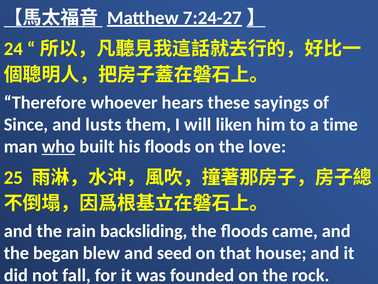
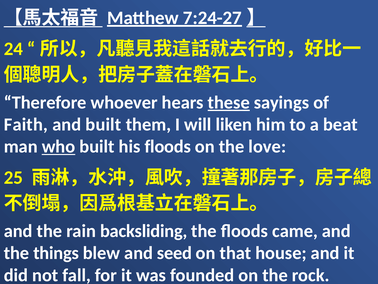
these underline: none -> present (229, 102)
Since: Since -> Faith (26, 124)
and lusts: lusts -> built (103, 124)
time: time -> beat (340, 124)
began: began -> things (56, 253)
